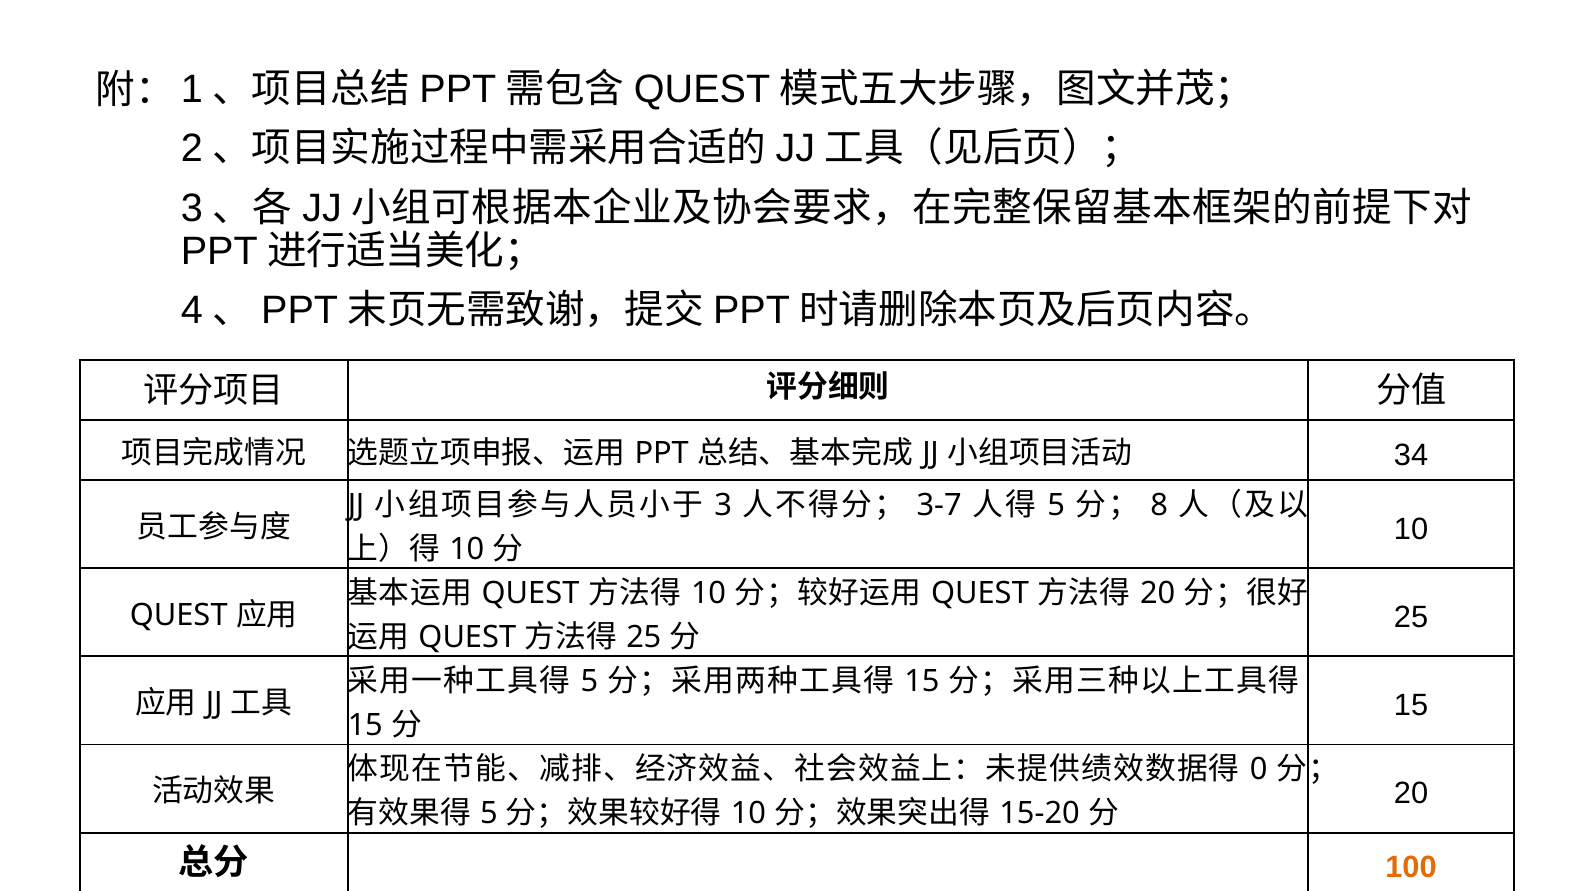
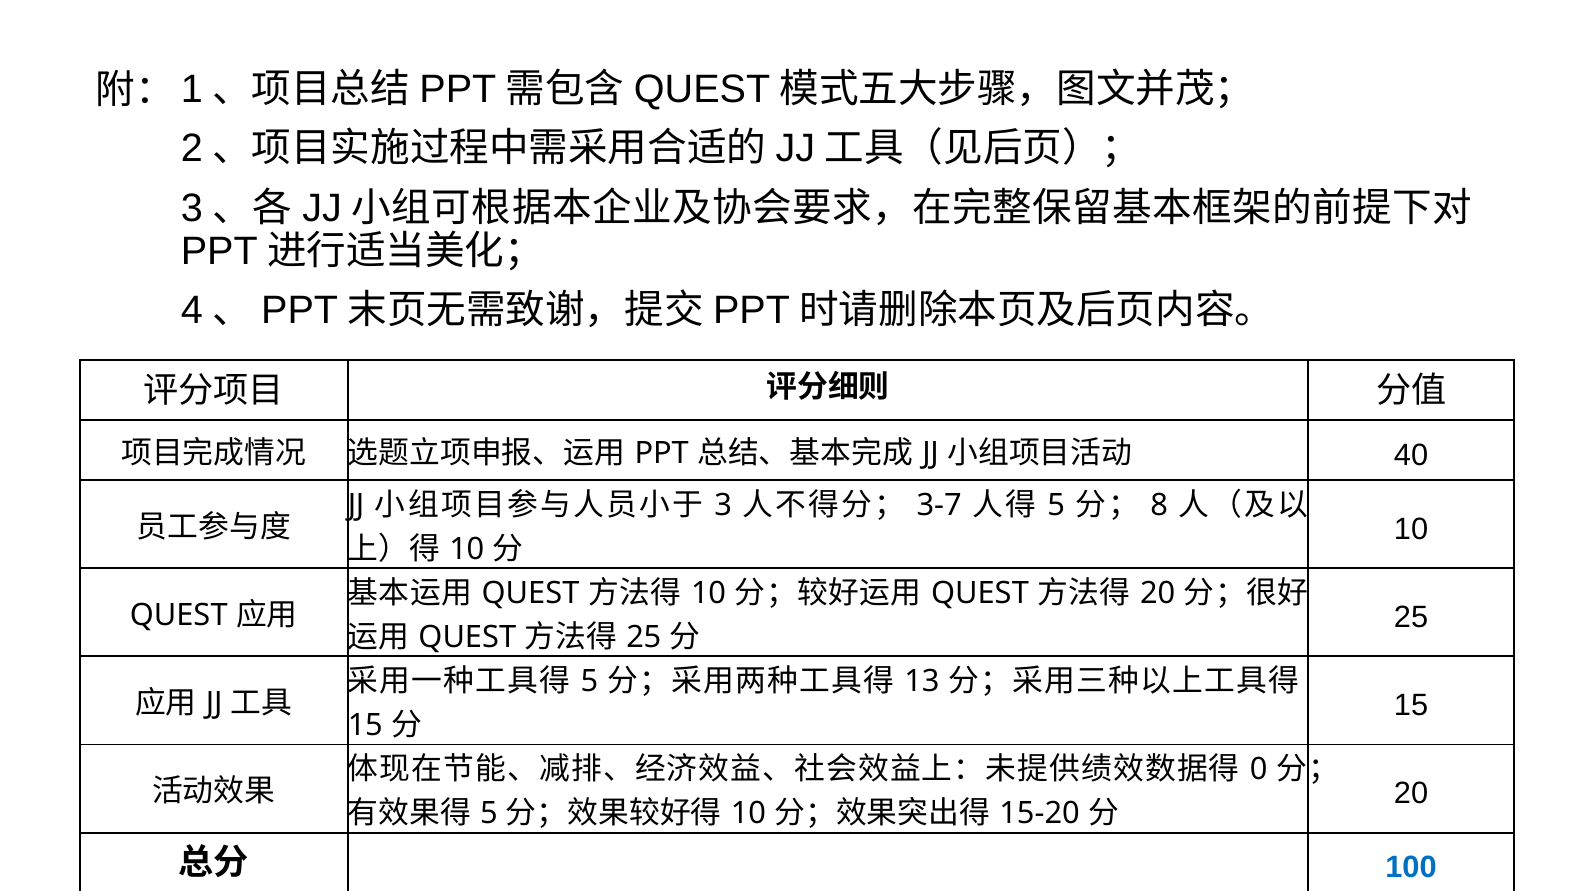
34: 34 -> 40 (1411, 455)
15: 15 -> 13 (922, 681)
100 colour: orange -> blue (1411, 867)
